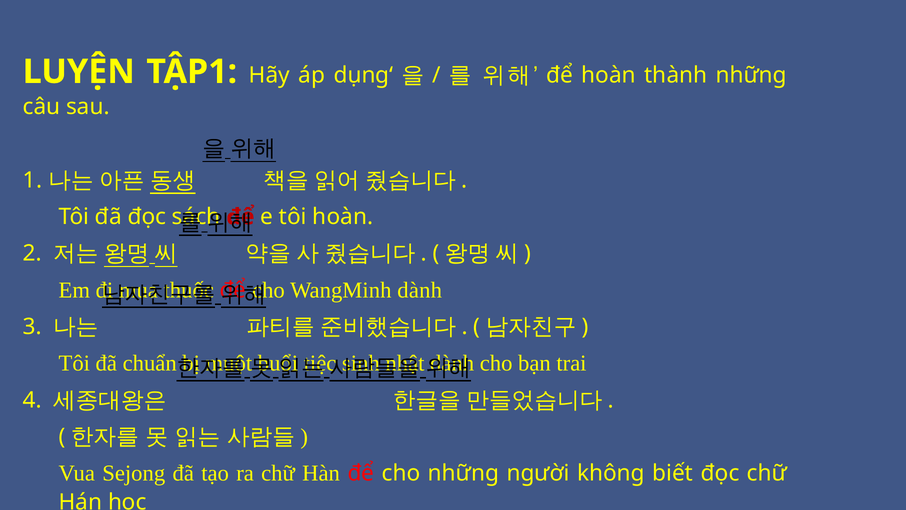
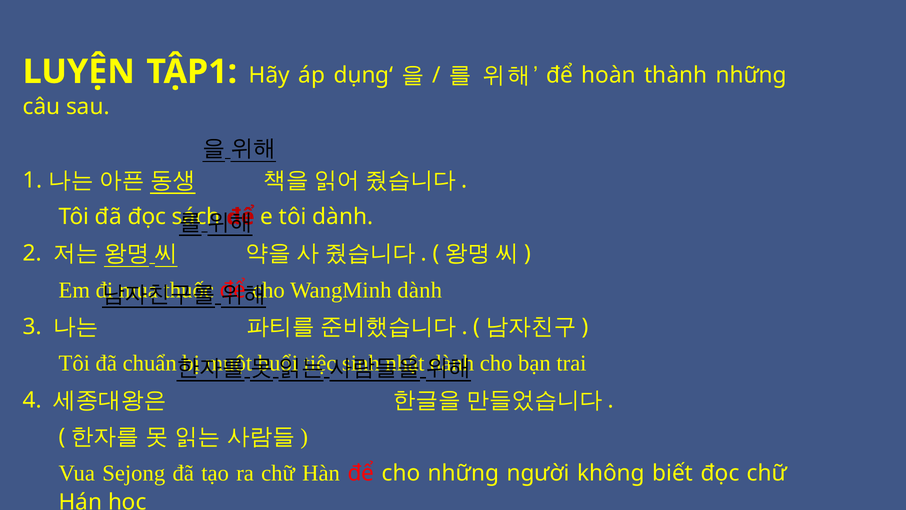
tôi hoàn: hoàn -> dành (343, 217)
